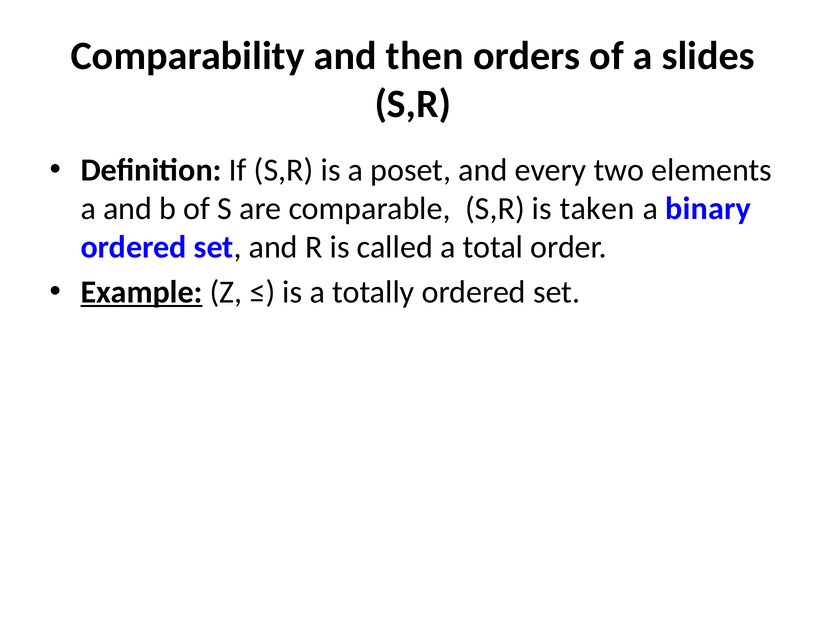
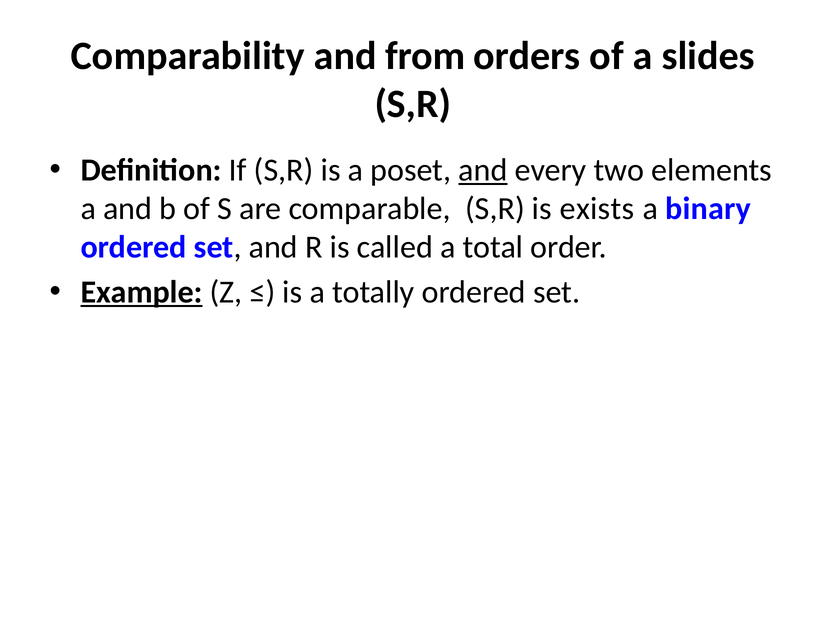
then: then -> from (425, 56)
and underline: none -> present (483, 170)
taken: taken -> exists (597, 209)
